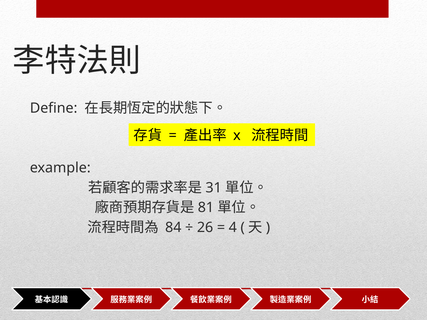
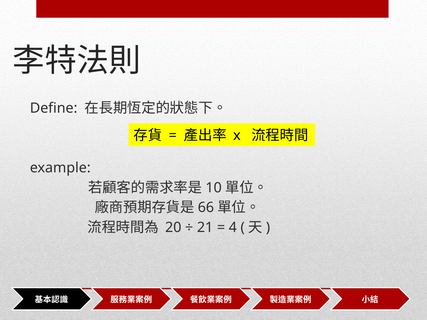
31: 31 -> 10 (214, 188)
81: 81 -> 66 (206, 208)
84: 84 -> 20 (173, 228)
26: 26 -> 21 (205, 228)
